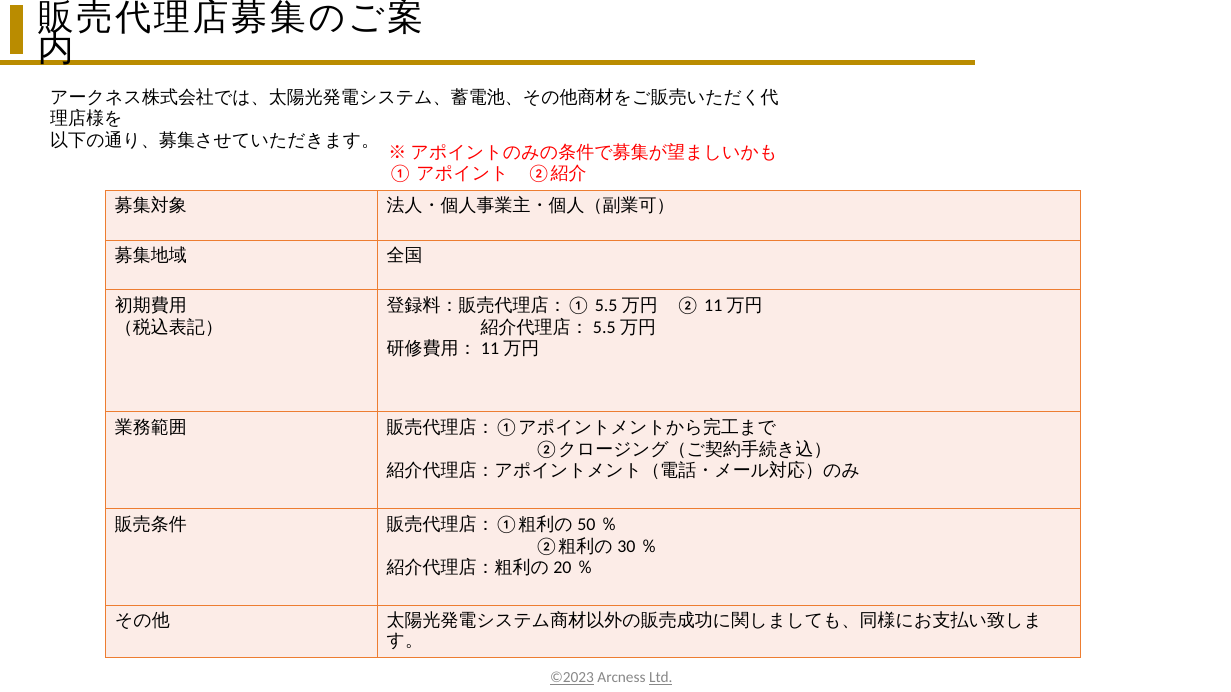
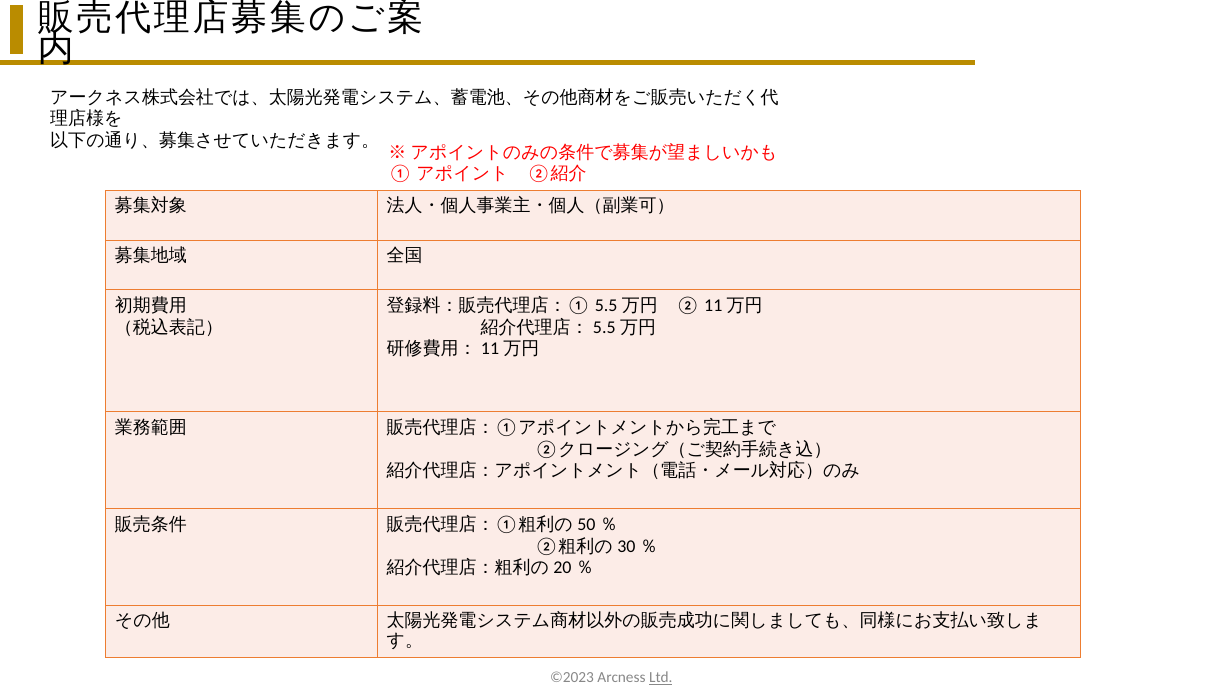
©2023 underline: present -> none (572, 678)
